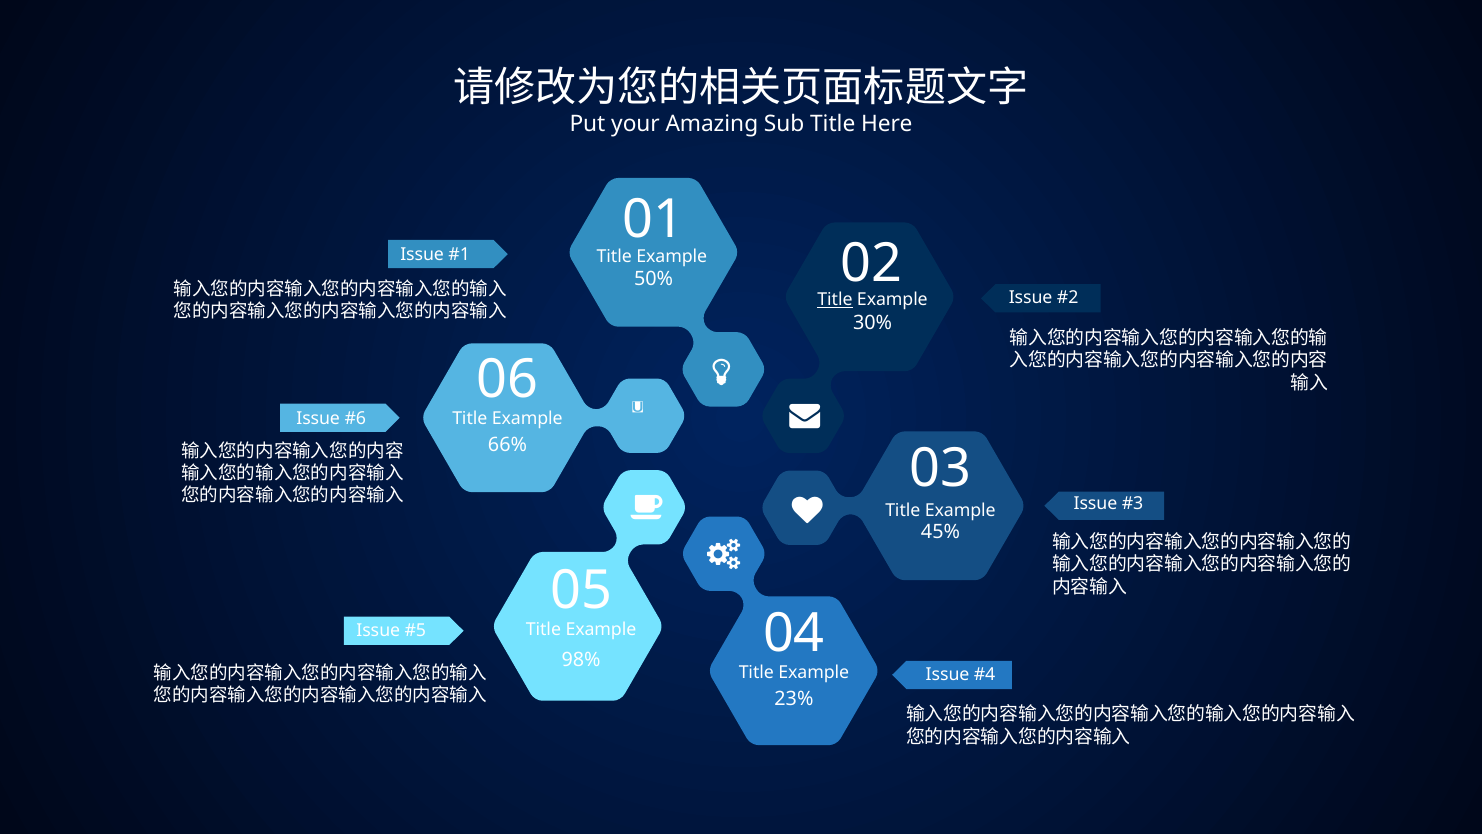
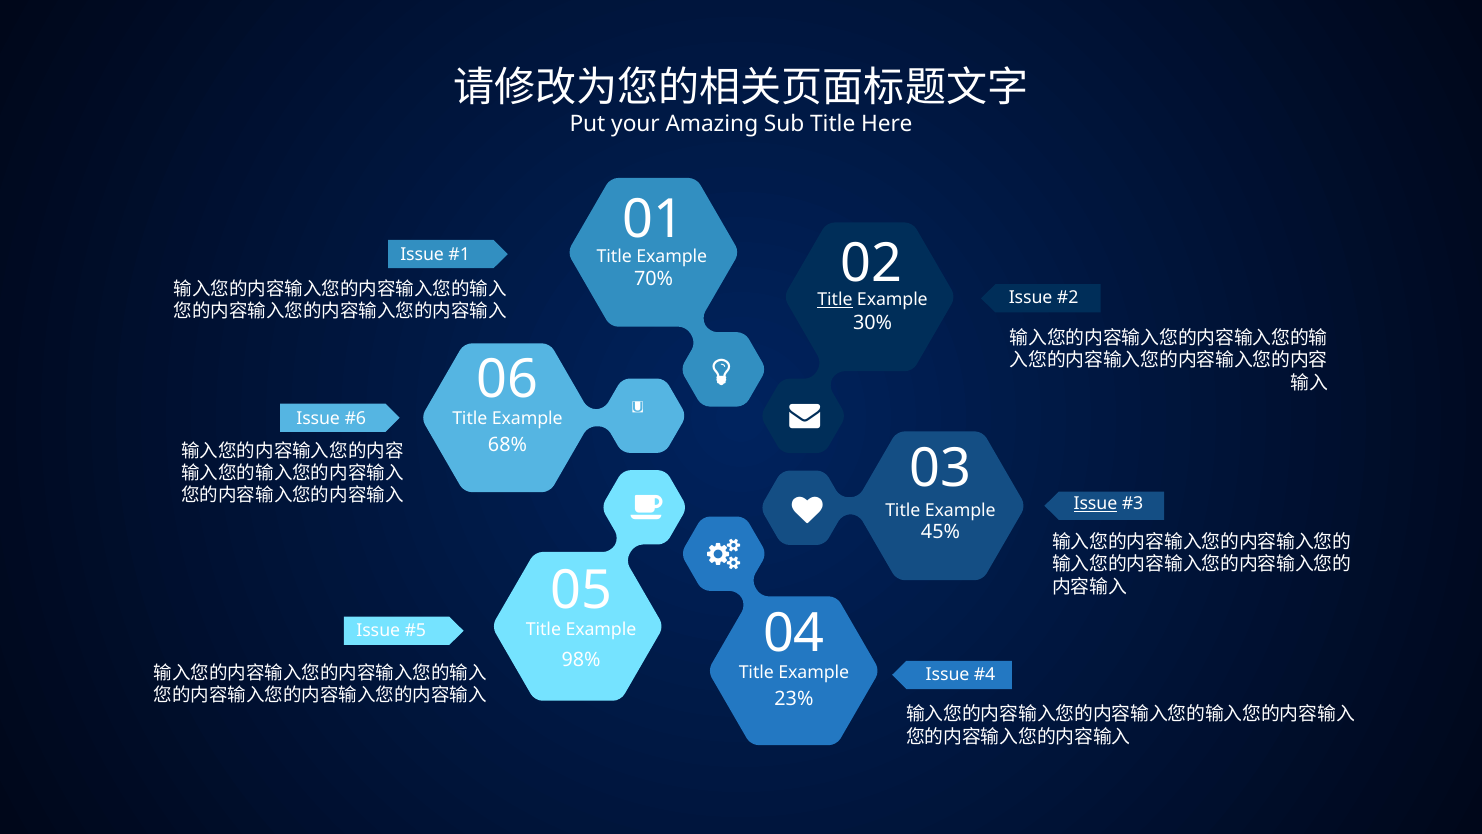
50%: 50% -> 70% (654, 279)
66%: 66% -> 68% (507, 445)
Issue underline: none -> present (1095, 504)
